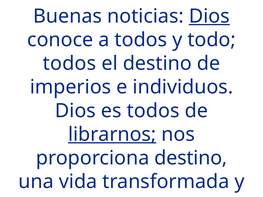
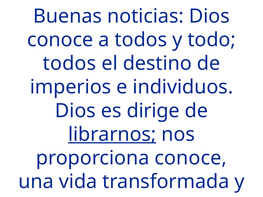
Dios underline: present -> none (209, 16)
es todos: todos -> dirige (153, 111)
proporciona destino: destino -> conoce (191, 158)
